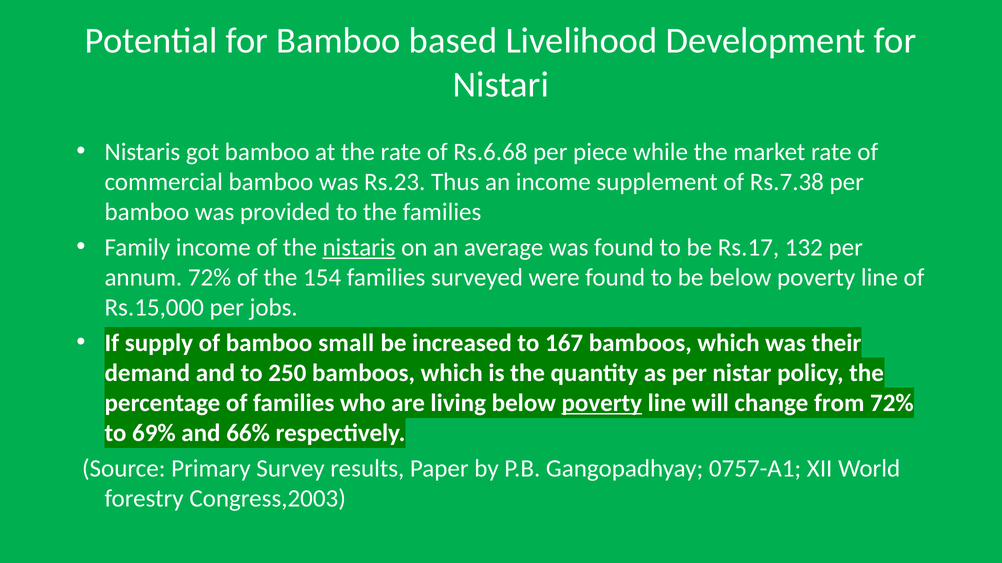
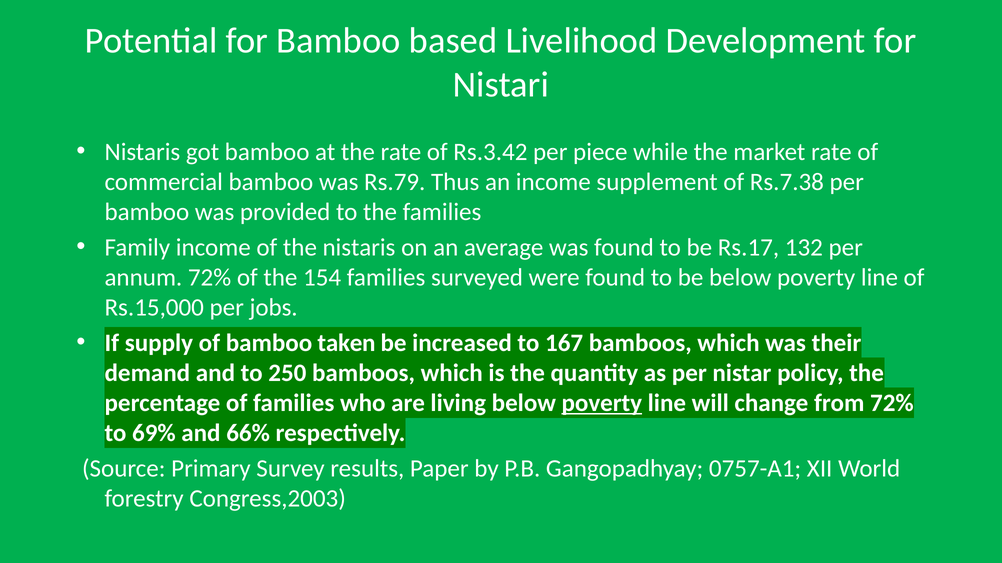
Rs.6.68: Rs.6.68 -> Rs.3.42 (490, 152)
Rs.23: Rs.23 -> Rs.79 (395, 182)
nistaris underline: present -> none (359, 248)
small: small -> taken (347, 343)
